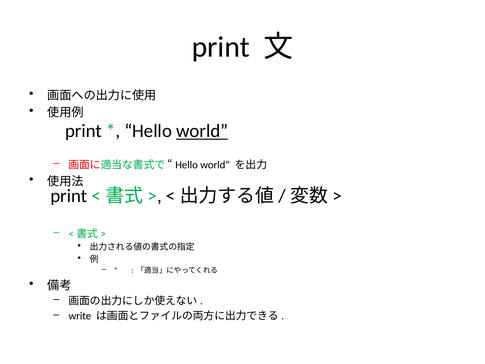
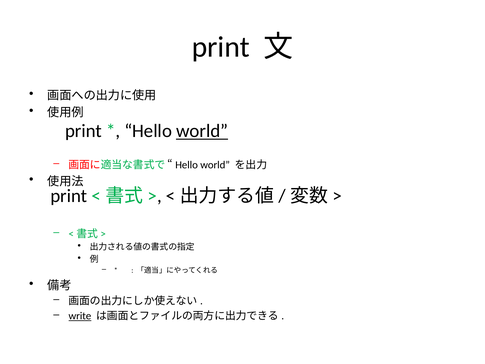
write underline: none -> present (80, 316)
